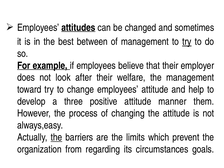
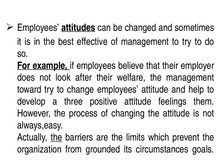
between: between -> effective (92, 42)
try underline: present -> none (187, 42)
manner: manner -> feelings (172, 101)
regarding: regarding -> grounded (103, 149)
